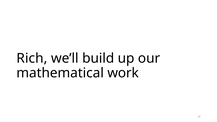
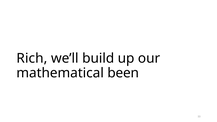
work: work -> been (123, 73)
